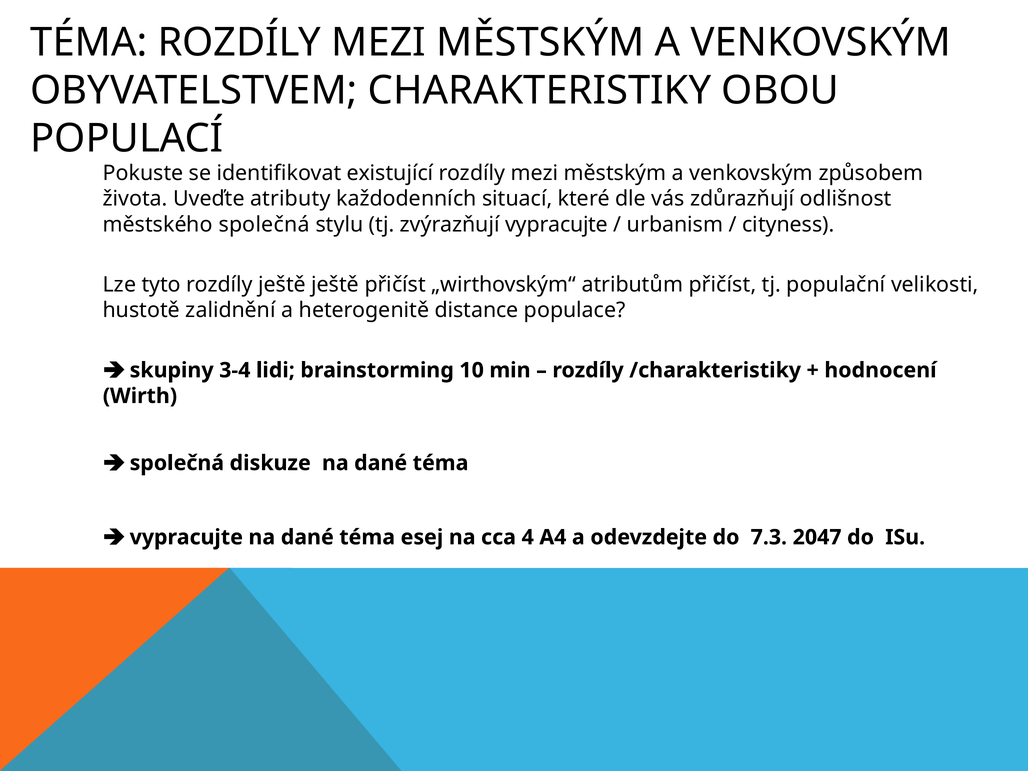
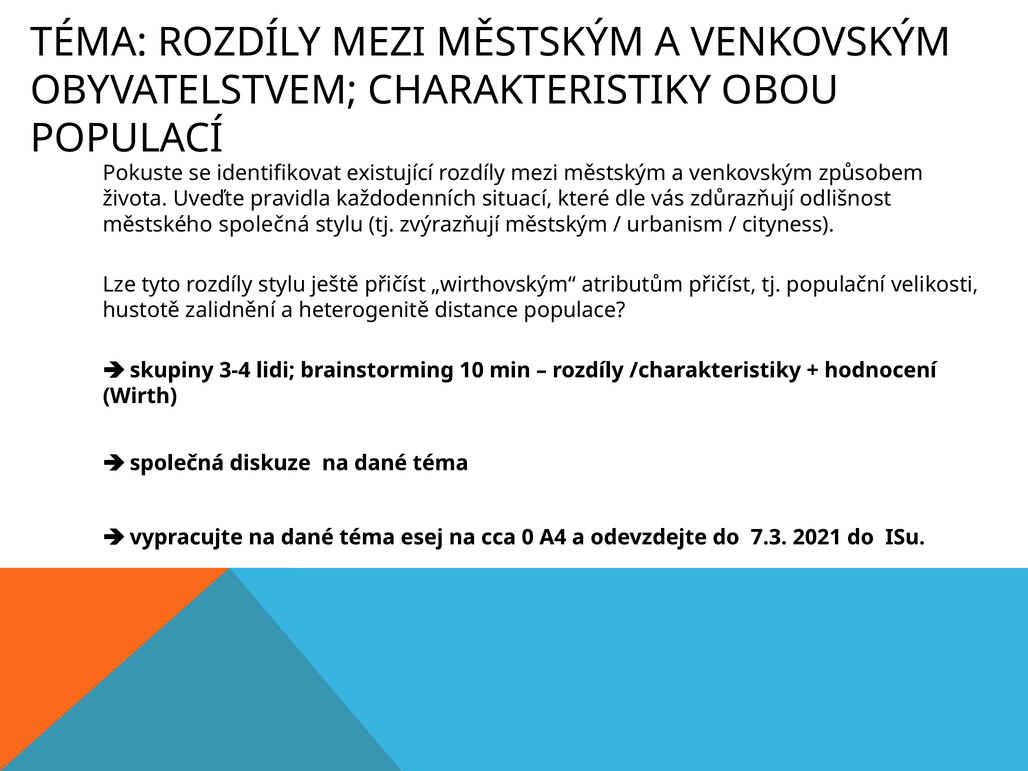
atributy: atributy -> pravidla (290, 199)
zvýrazňují vypracujte: vypracujte -> městským (557, 225)
rozdíly ještě: ještě -> stylu (282, 285)
4: 4 -> 0 (528, 537)
2047: 2047 -> 2021 (817, 537)
